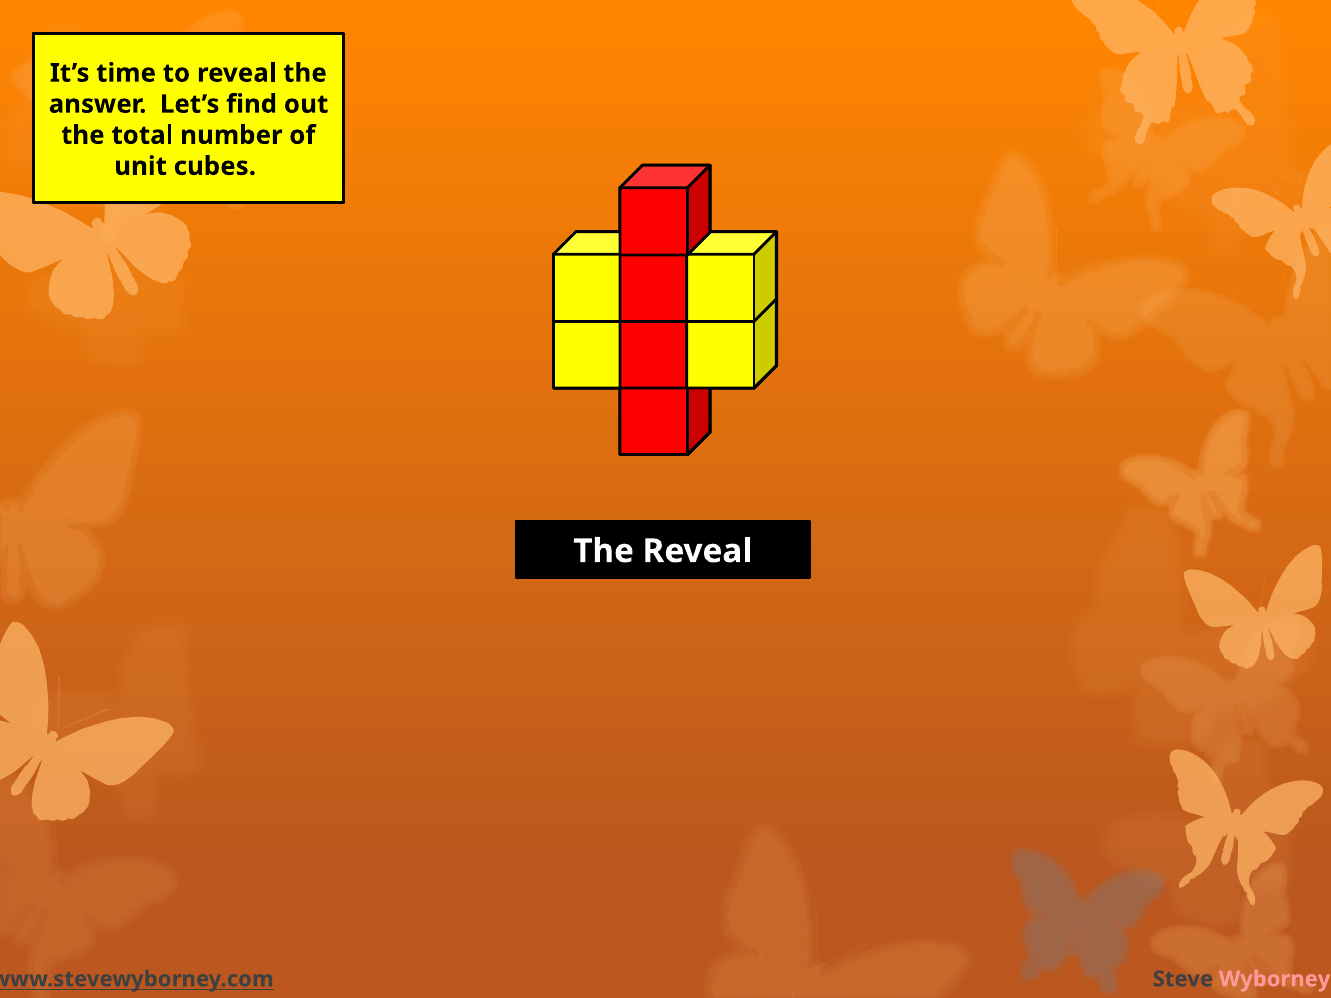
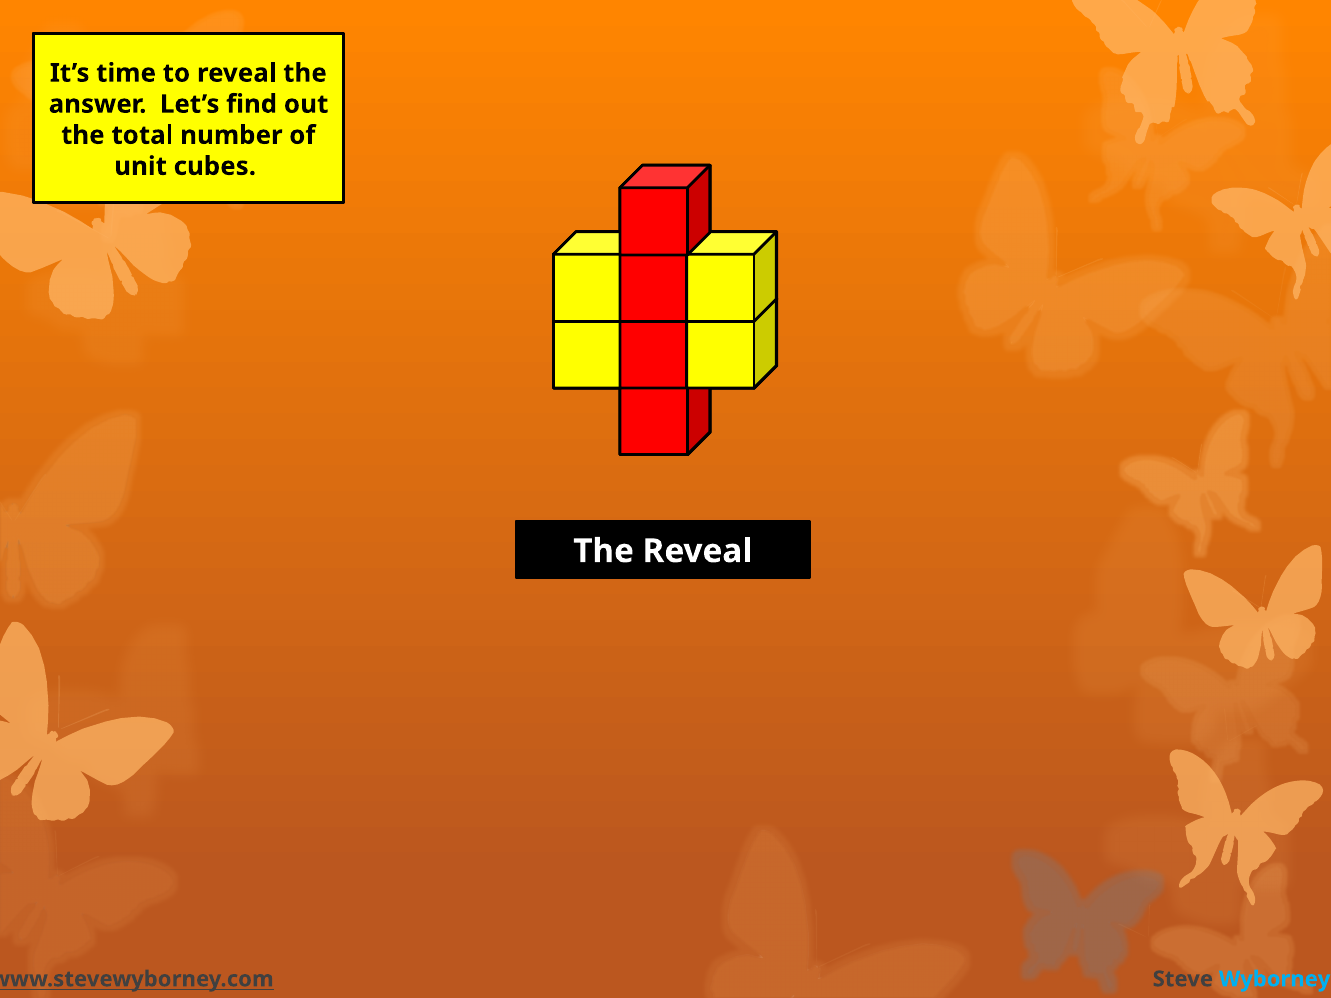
Wyborney colour: pink -> light blue (1275, 979)
